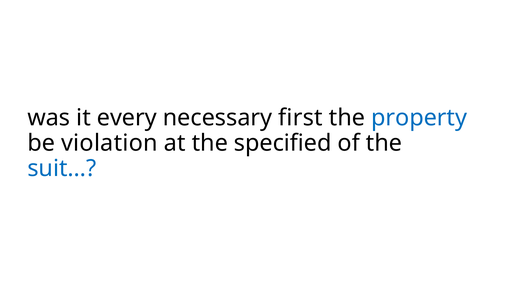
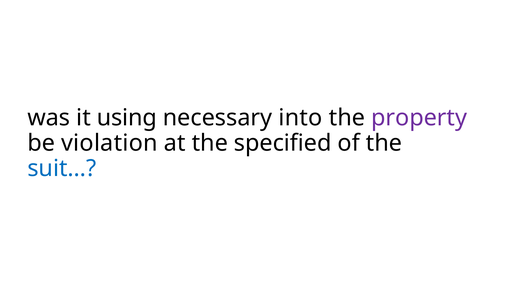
every: every -> using (127, 118)
first: first -> into (300, 118)
property colour: blue -> purple (419, 118)
